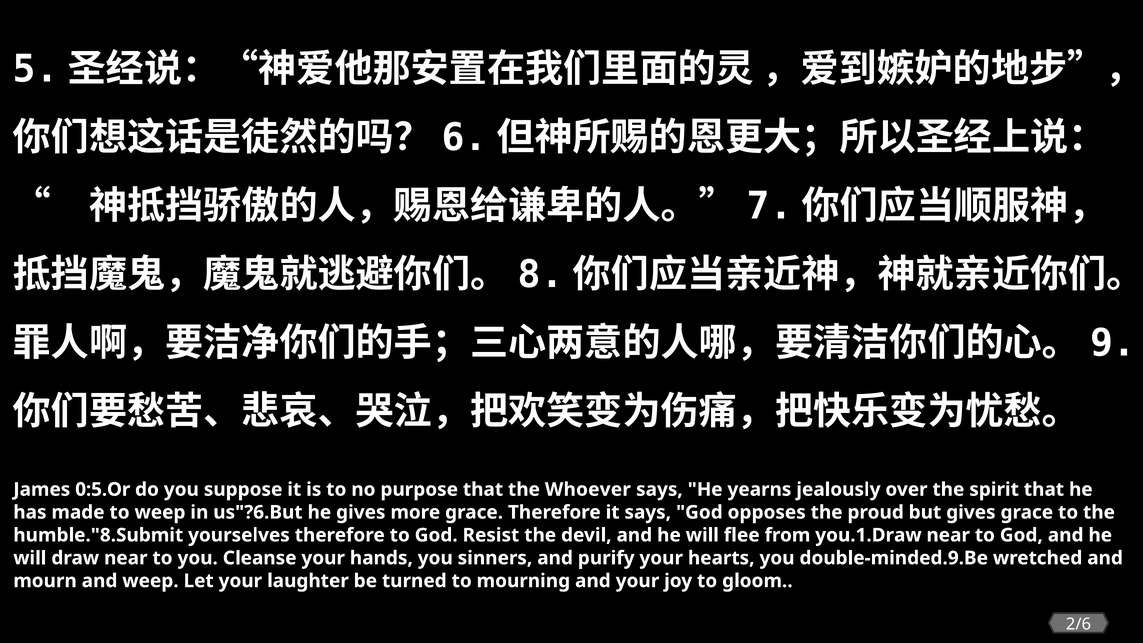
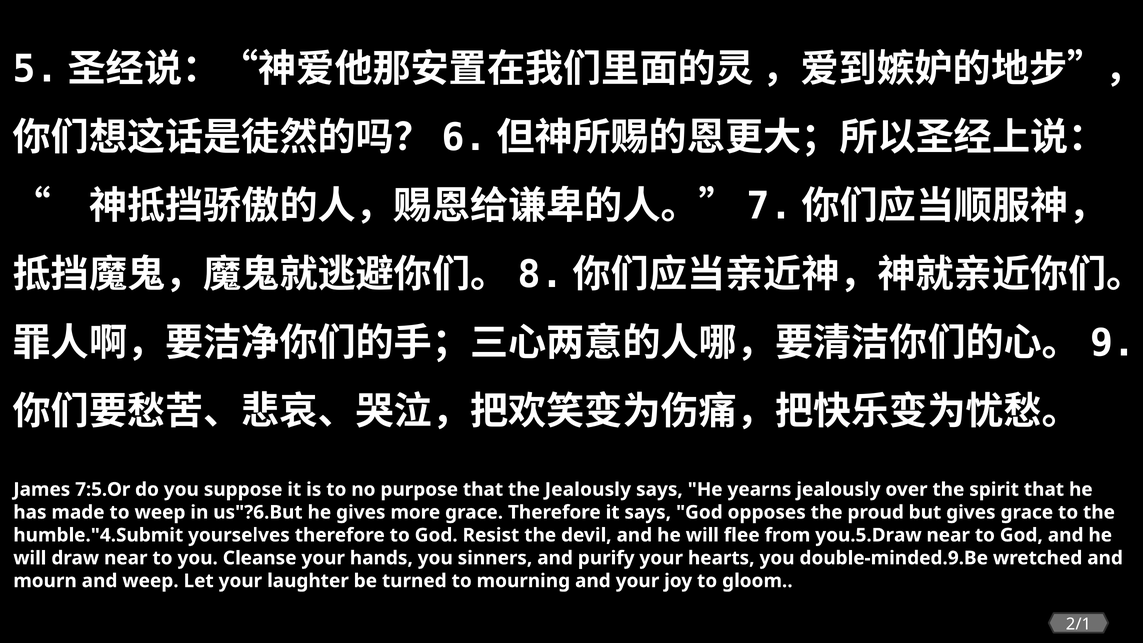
0:5.Or: 0:5.Or -> 7:5.Or (103, 489)
the Whoever: Whoever -> Jealously (588, 489)
humble."8.Submit: humble."8.Submit -> humble."4.Submit (98, 535)
you.1.Draw: you.1.Draw -> you.5.Draw (868, 535)
2/6: 2/6 -> 2/1 (1078, 624)
